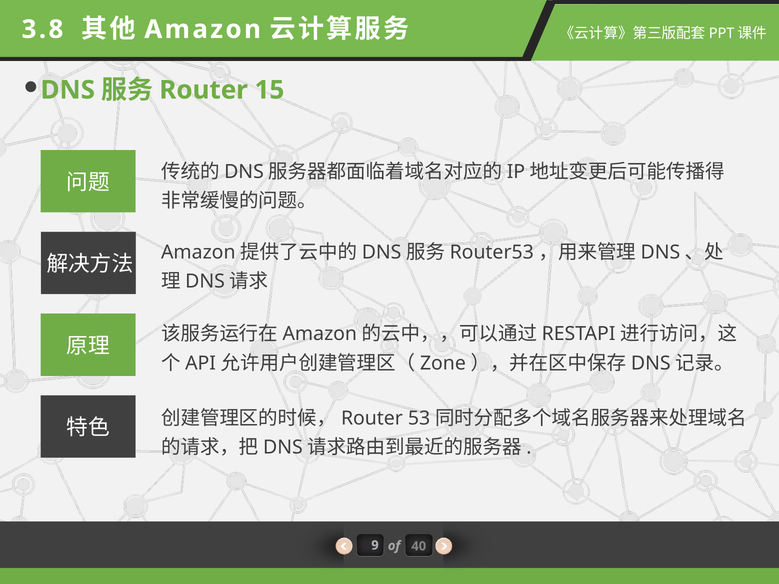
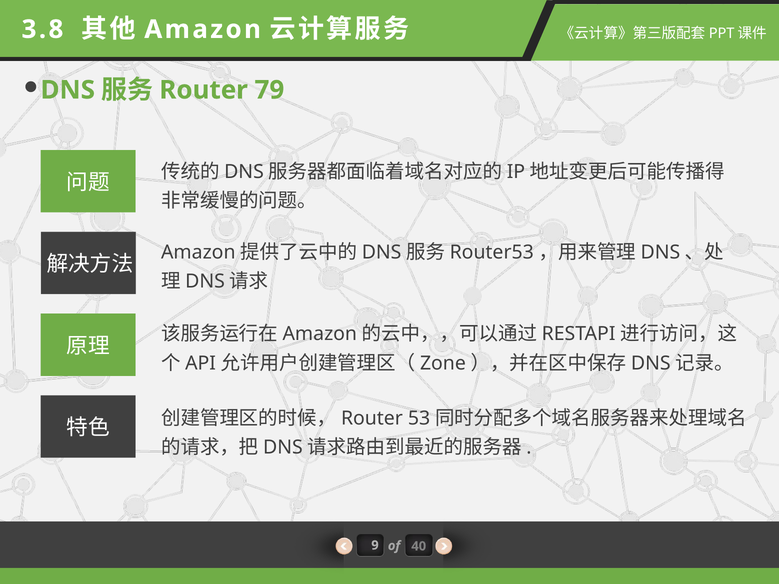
15: 15 -> 79 (269, 90)
